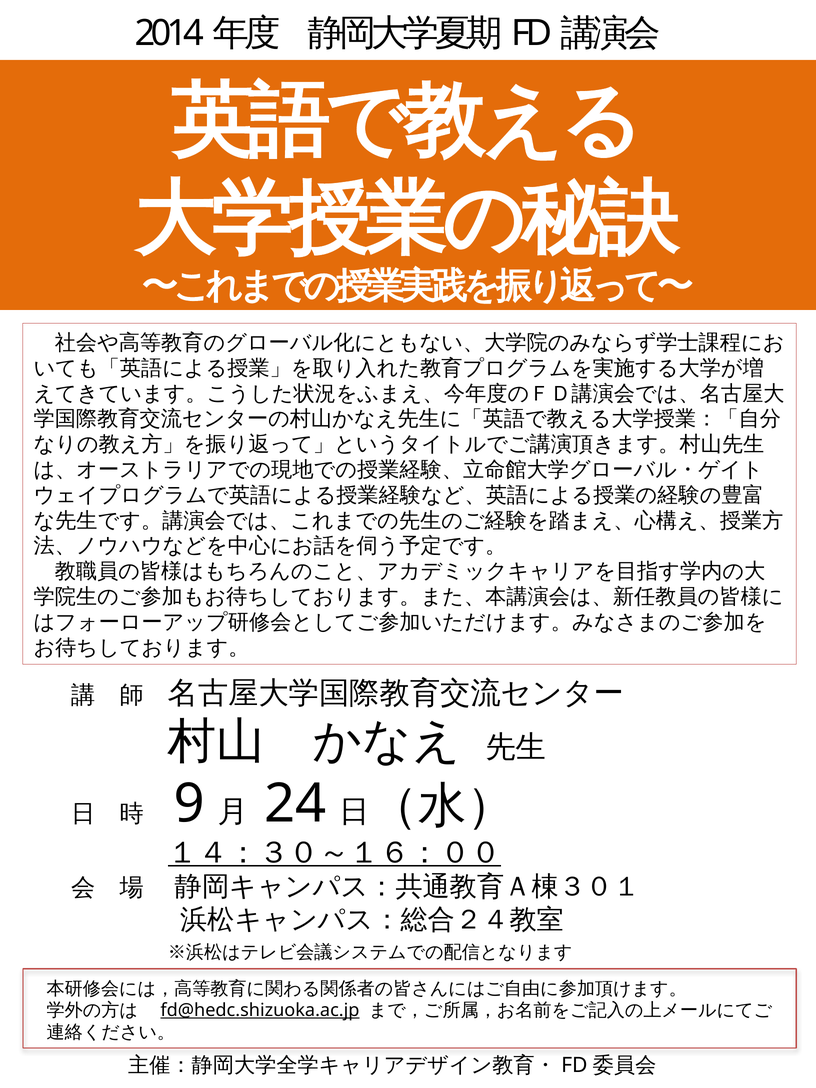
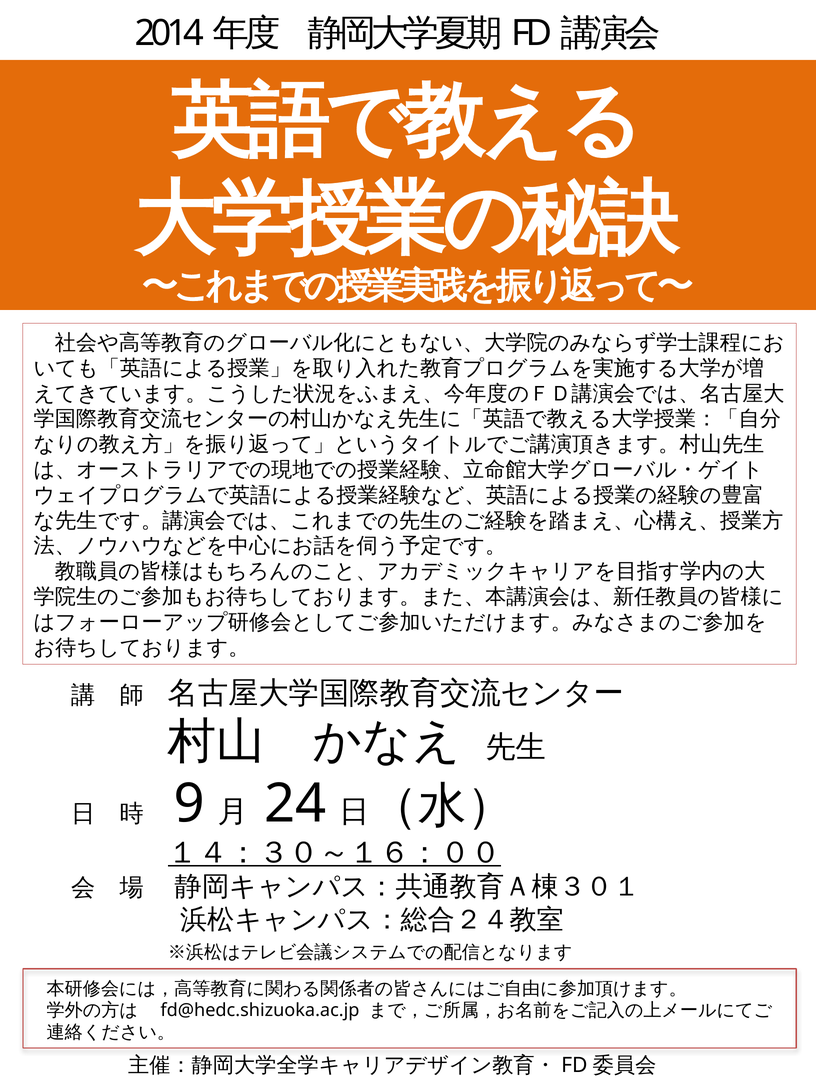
fd@hedc.shizuoka.ac.jp underline: present -> none (260, 1010)
